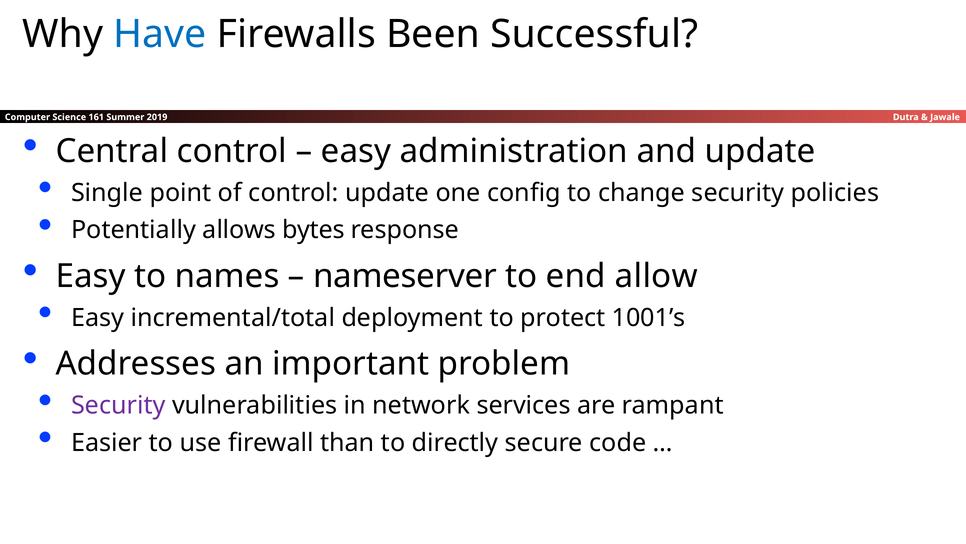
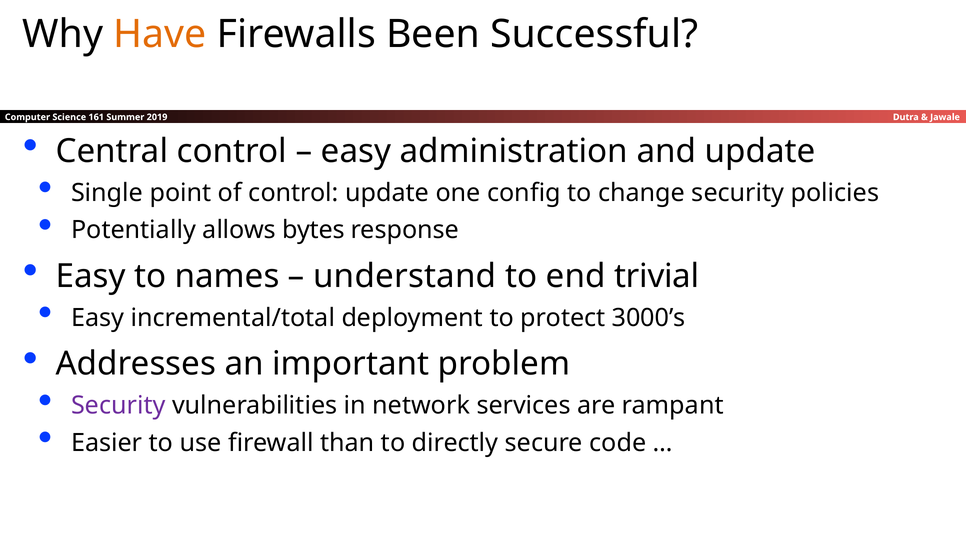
Have colour: blue -> orange (160, 34)
nameserver: nameserver -> understand (405, 276)
allow: allow -> trivial (657, 276)
1001’s: 1001’s -> 3000’s (649, 317)
